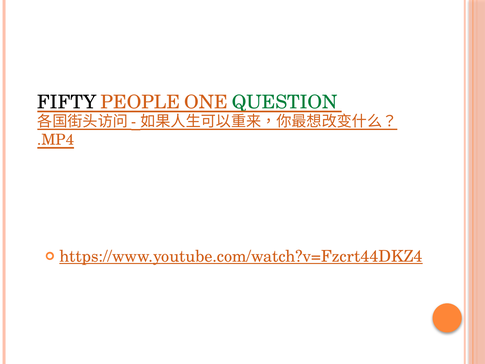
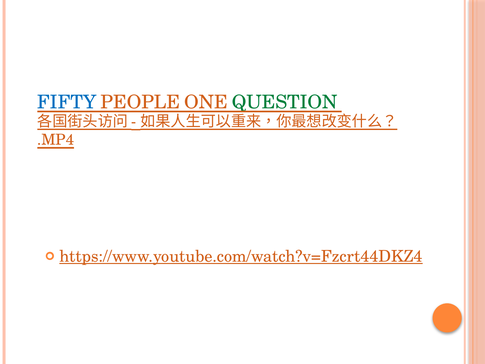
FIFTY colour: black -> blue (67, 102)
